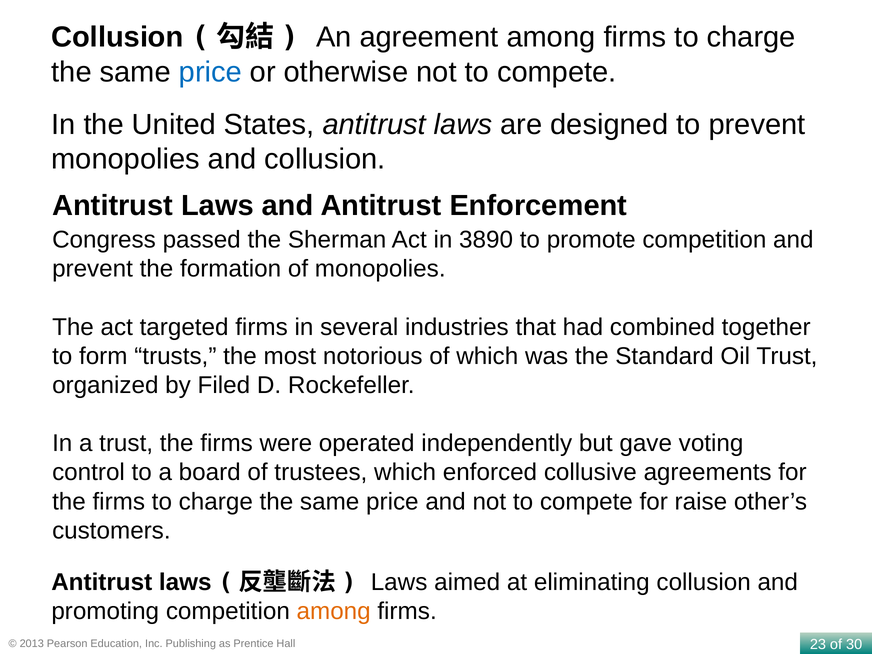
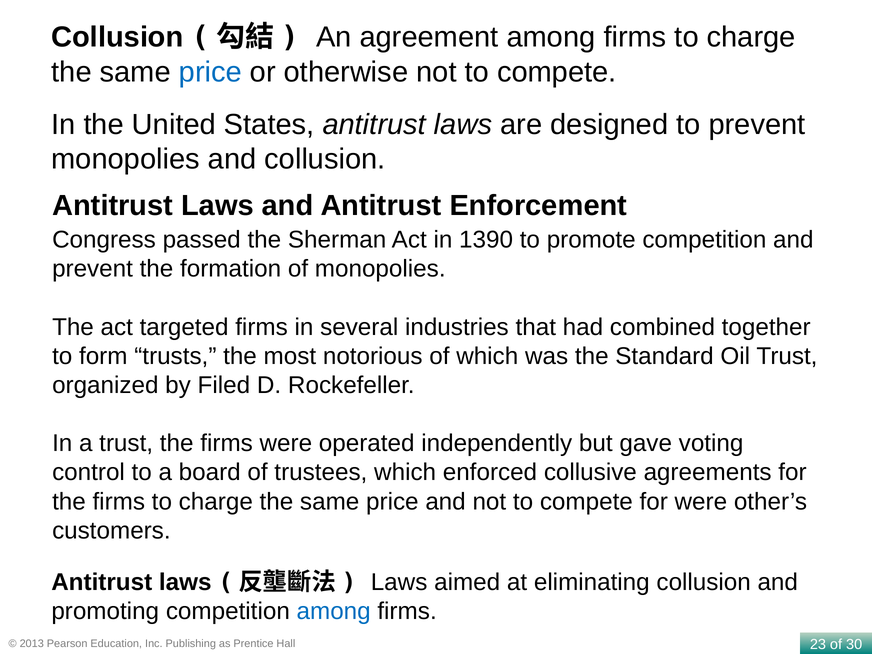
3890: 3890 -> 1390 (486, 240)
for raise: raise -> were (701, 502)
among colour: orange -> blue (334, 611)
